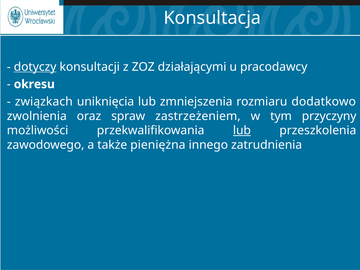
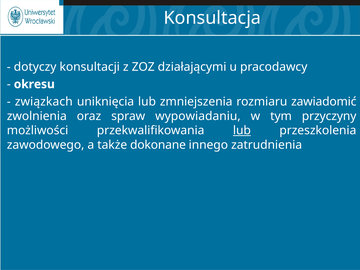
dotyczy underline: present -> none (35, 67)
dodatkowo: dodatkowo -> zawiadomić (324, 102)
zastrzeżeniem: zastrzeżeniem -> wypowiadaniu (198, 116)
pieniężna: pieniężna -> dokonane (158, 145)
